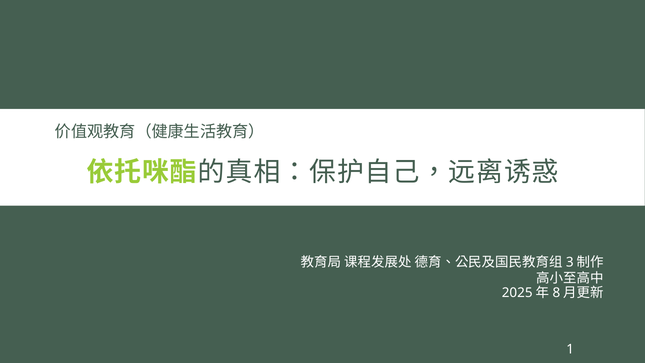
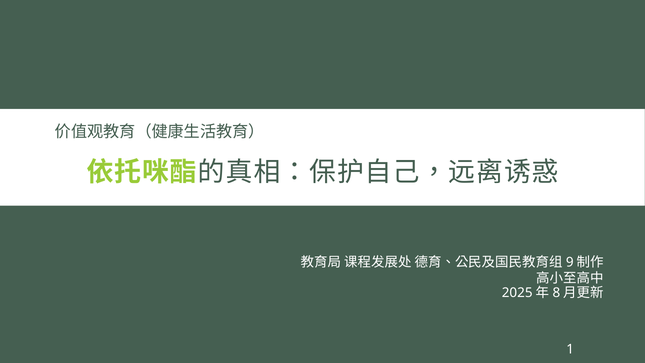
3: 3 -> 9 (570, 262)
